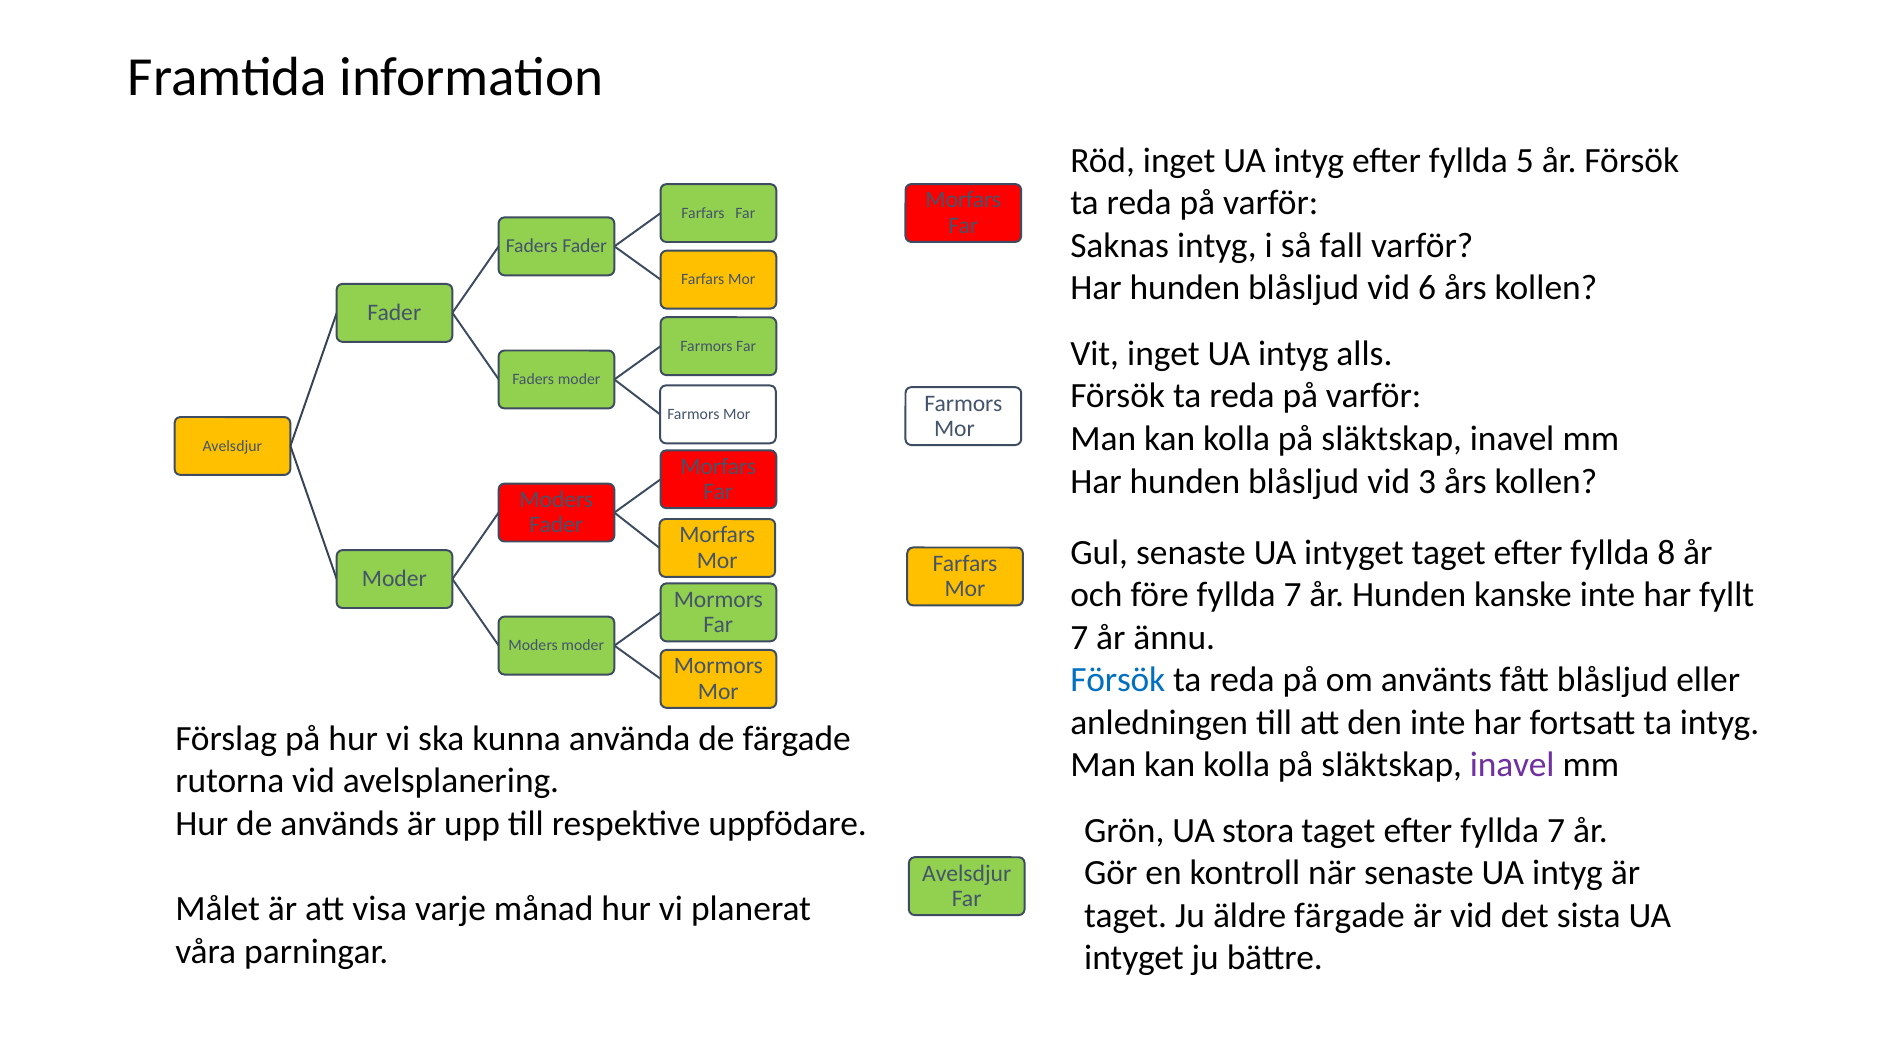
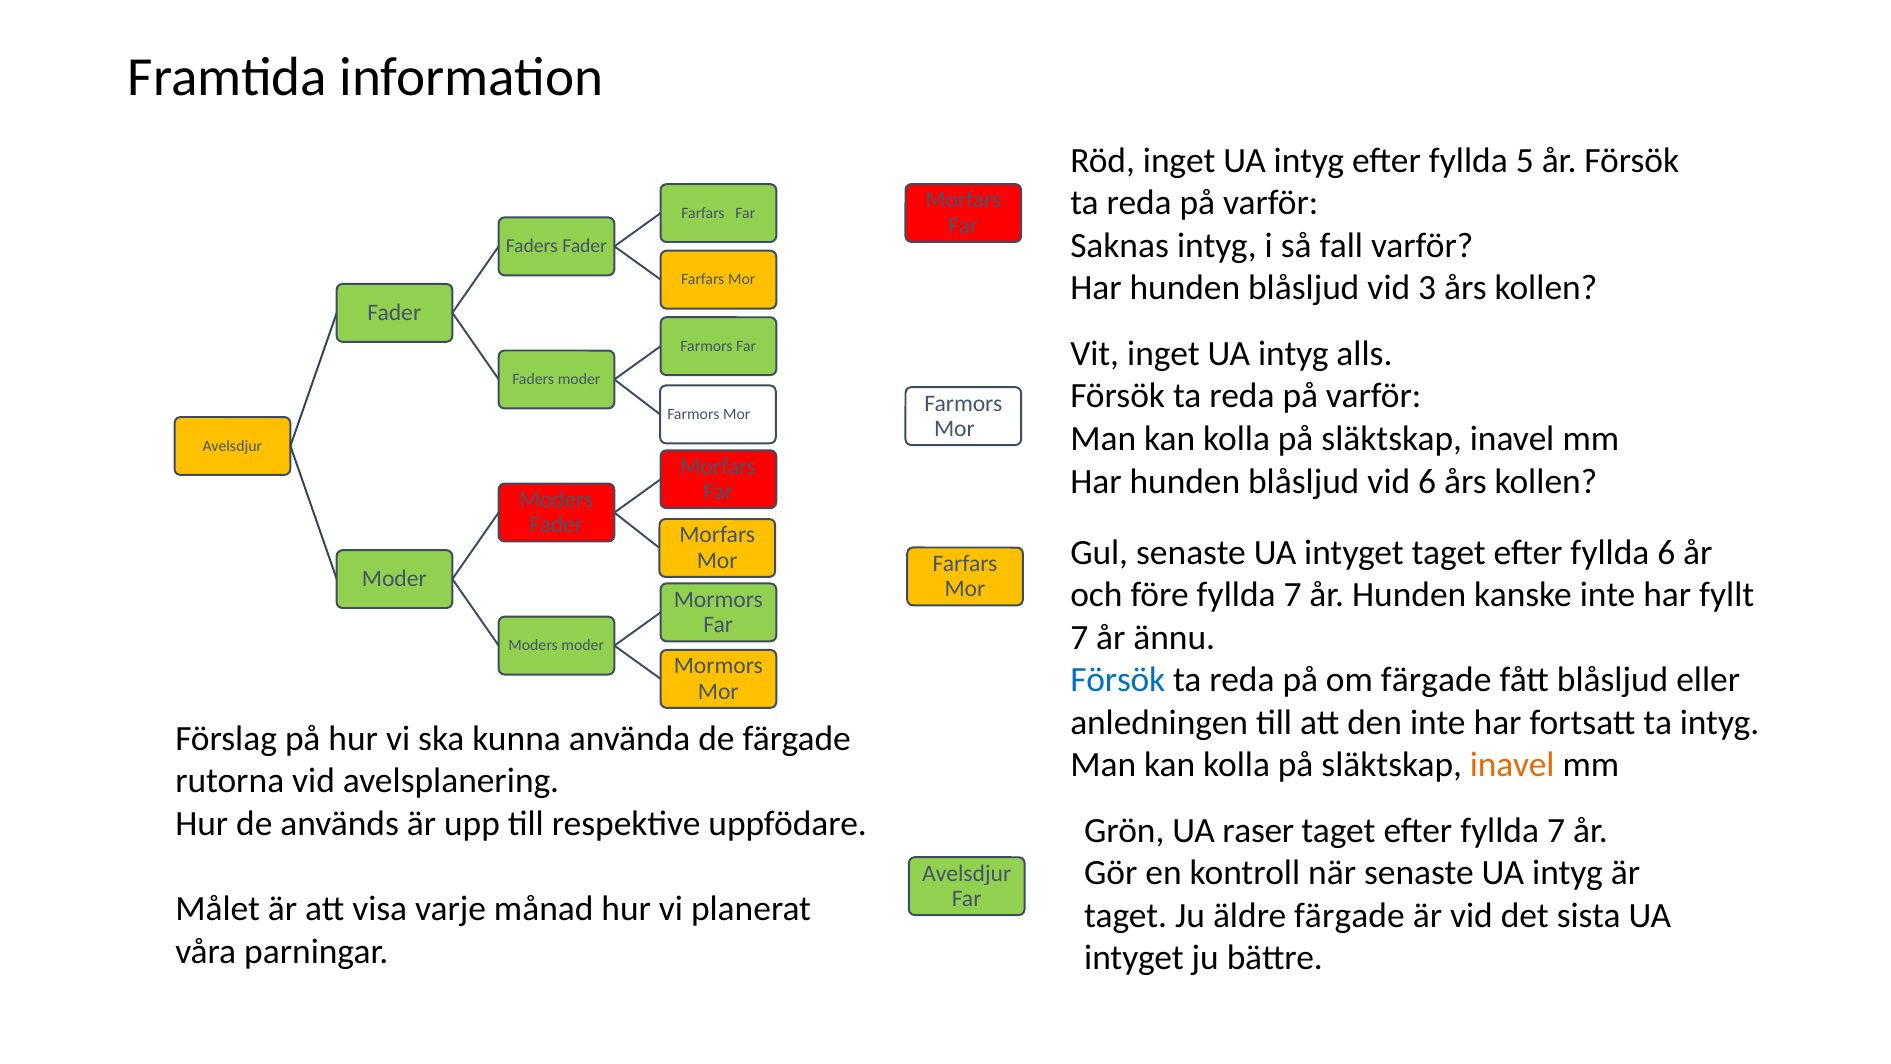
6: 6 -> 3 (1427, 288)
vid 3: 3 -> 6 (1427, 481)
fyllda 8: 8 -> 6 (1666, 552)
om använts: använts -> färgade (1436, 680)
inavel colour: purple -> orange (1512, 765)
stora: stora -> raser (1258, 830)
